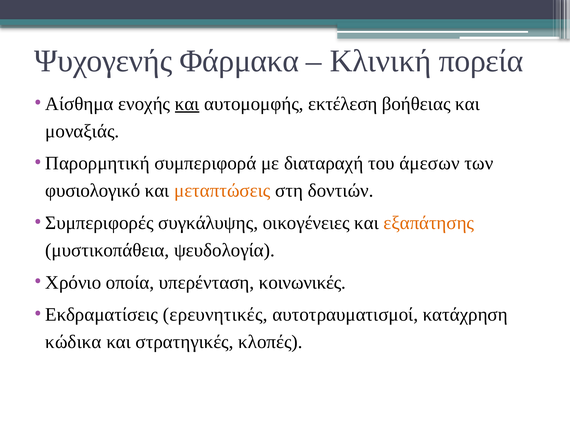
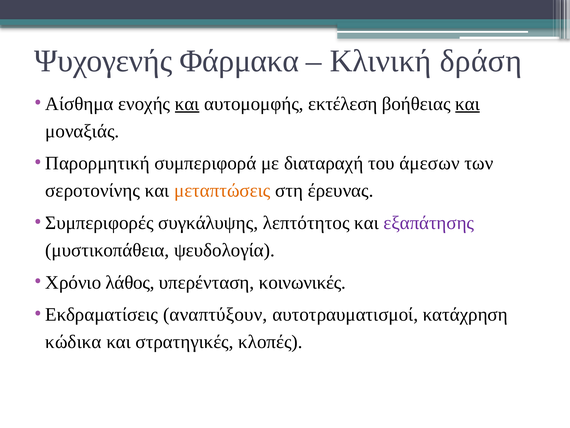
πορεία: πορεία -> δράση (481, 61)
και underline: none -> present (468, 104)
φυσιολογικό: φυσιολογικό -> σεροτονίνης (93, 190)
δοντιών: δοντιών -> έρευνας (341, 190)
οικογένειες: οικογένειες -> λεπτότητος (306, 223)
εξαπάτησης colour: orange -> purple (429, 223)
οποία: οποία -> λάθος (130, 282)
ερευνητικές: ερευνητικές -> αναπτύξουν (215, 314)
